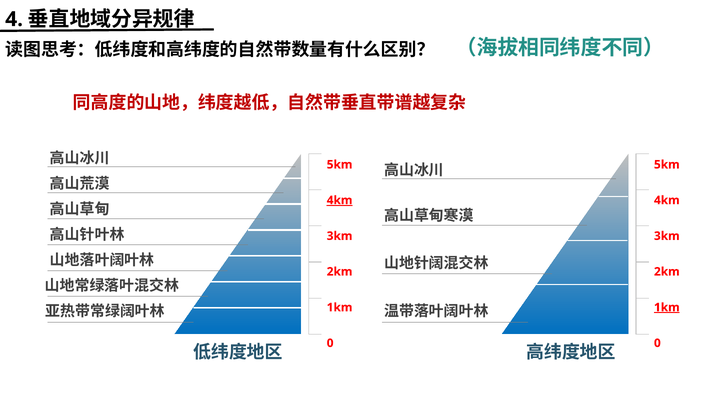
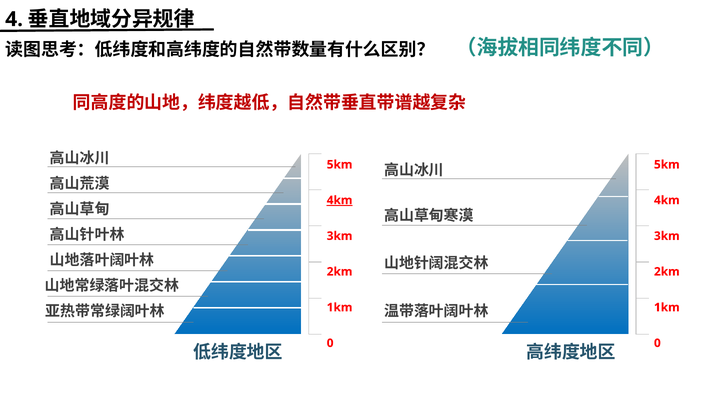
1km underline: present -> none (667, 308)
